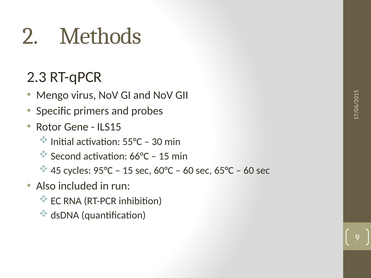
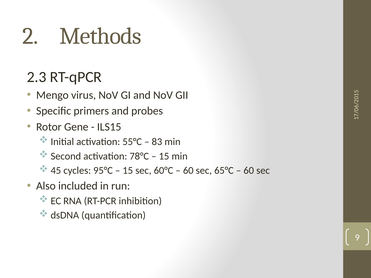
30: 30 -> 83 (157, 142)
66°C: 66°C -> 78°C (139, 156)
